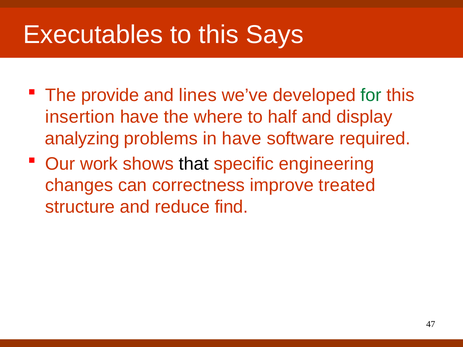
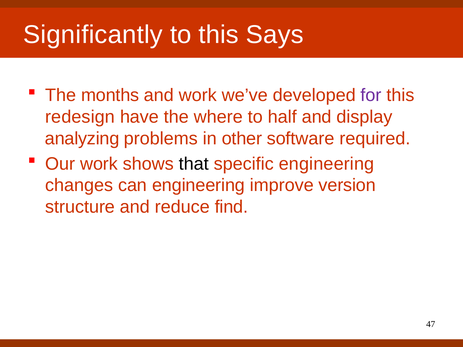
Executables: Executables -> Significantly (93, 35)
provide: provide -> months (110, 95)
and lines: lines -> work (198, 95)
for colour: green -> purple (371, 95)
insertion: insertion -> redesign (80, 117)
in have: have -> other (242, 139)
can correctness: correctness -> engineering (198, 185)
treated: treated -> version (347, 185)
